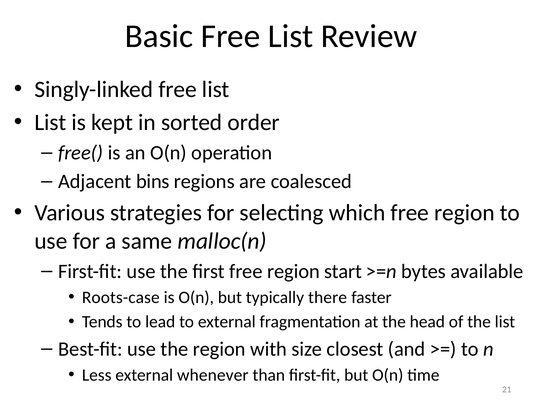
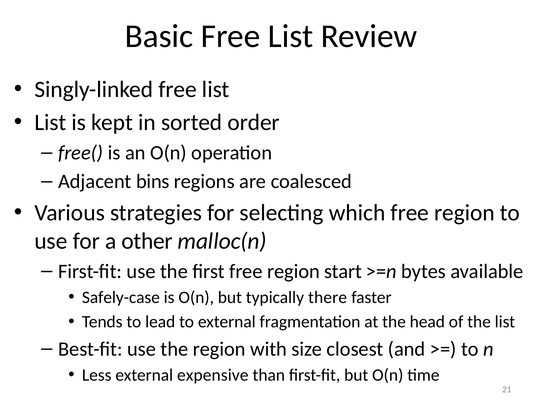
same: same -> other (147, 241)
Roots-case: Roots-case -> Safely-case (121, 297)
whenever: whenever -> expensive (213, 375)
